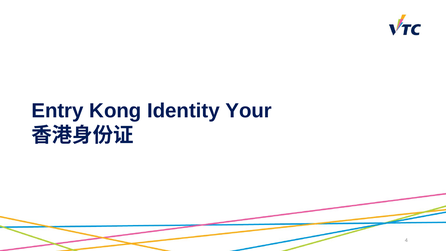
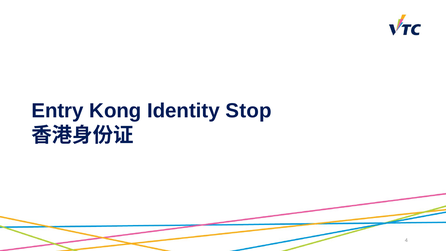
Your: Your -> Stop (249, 111)
